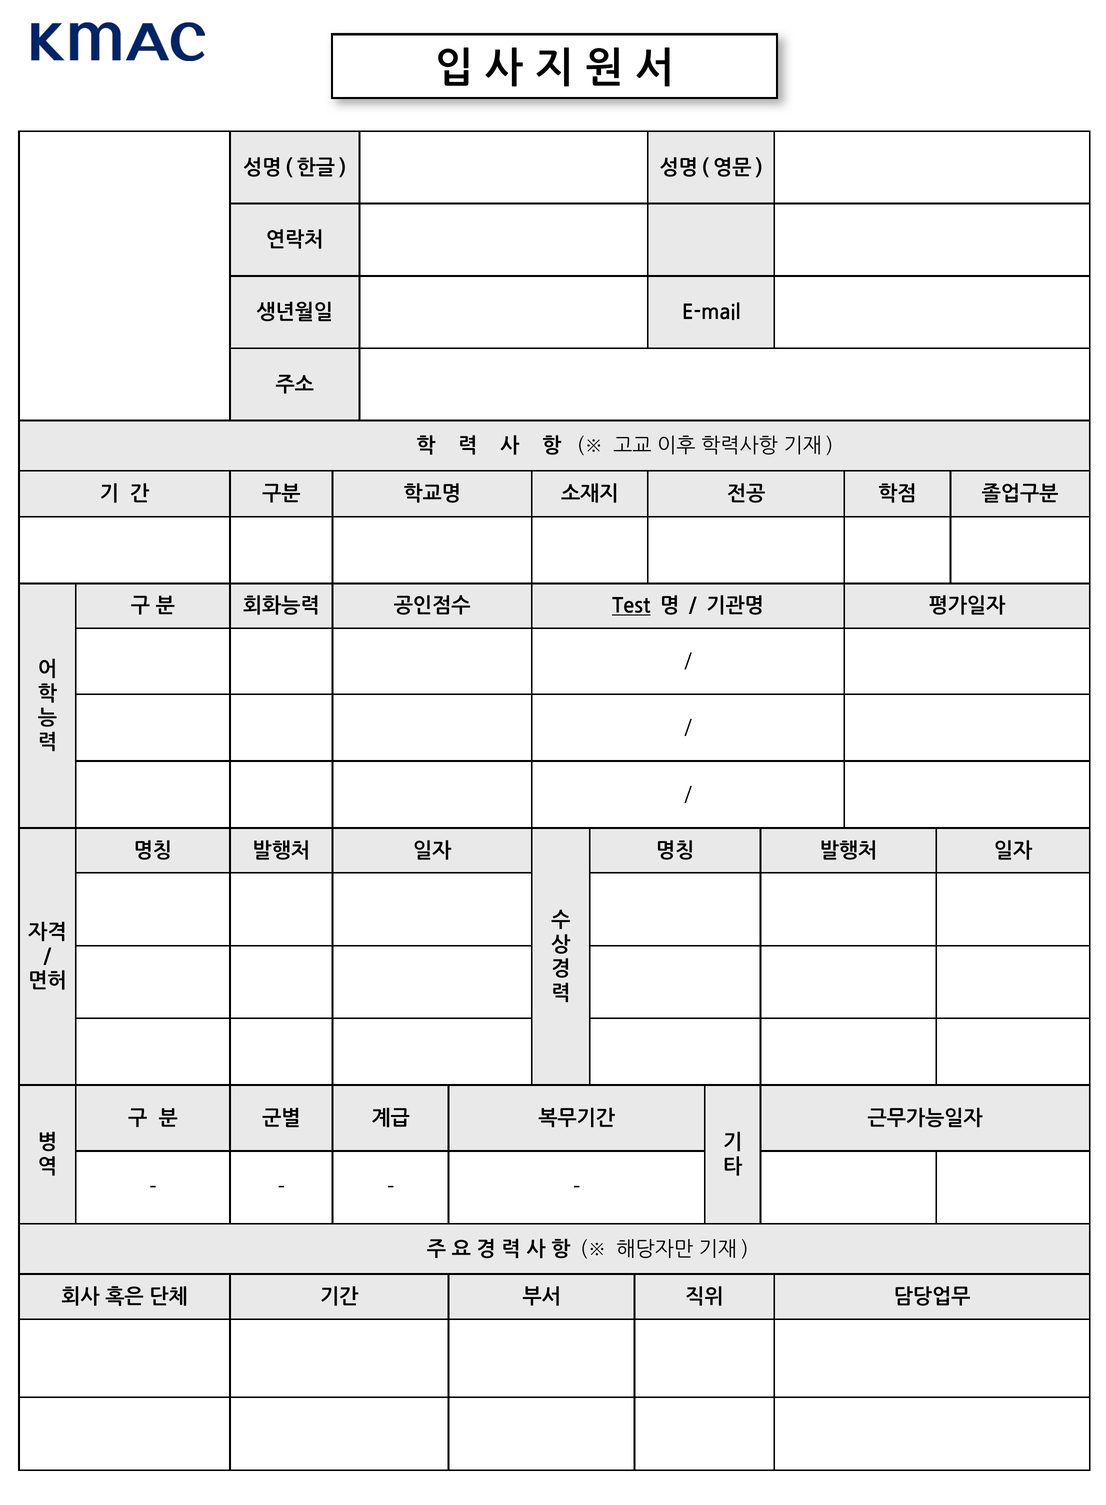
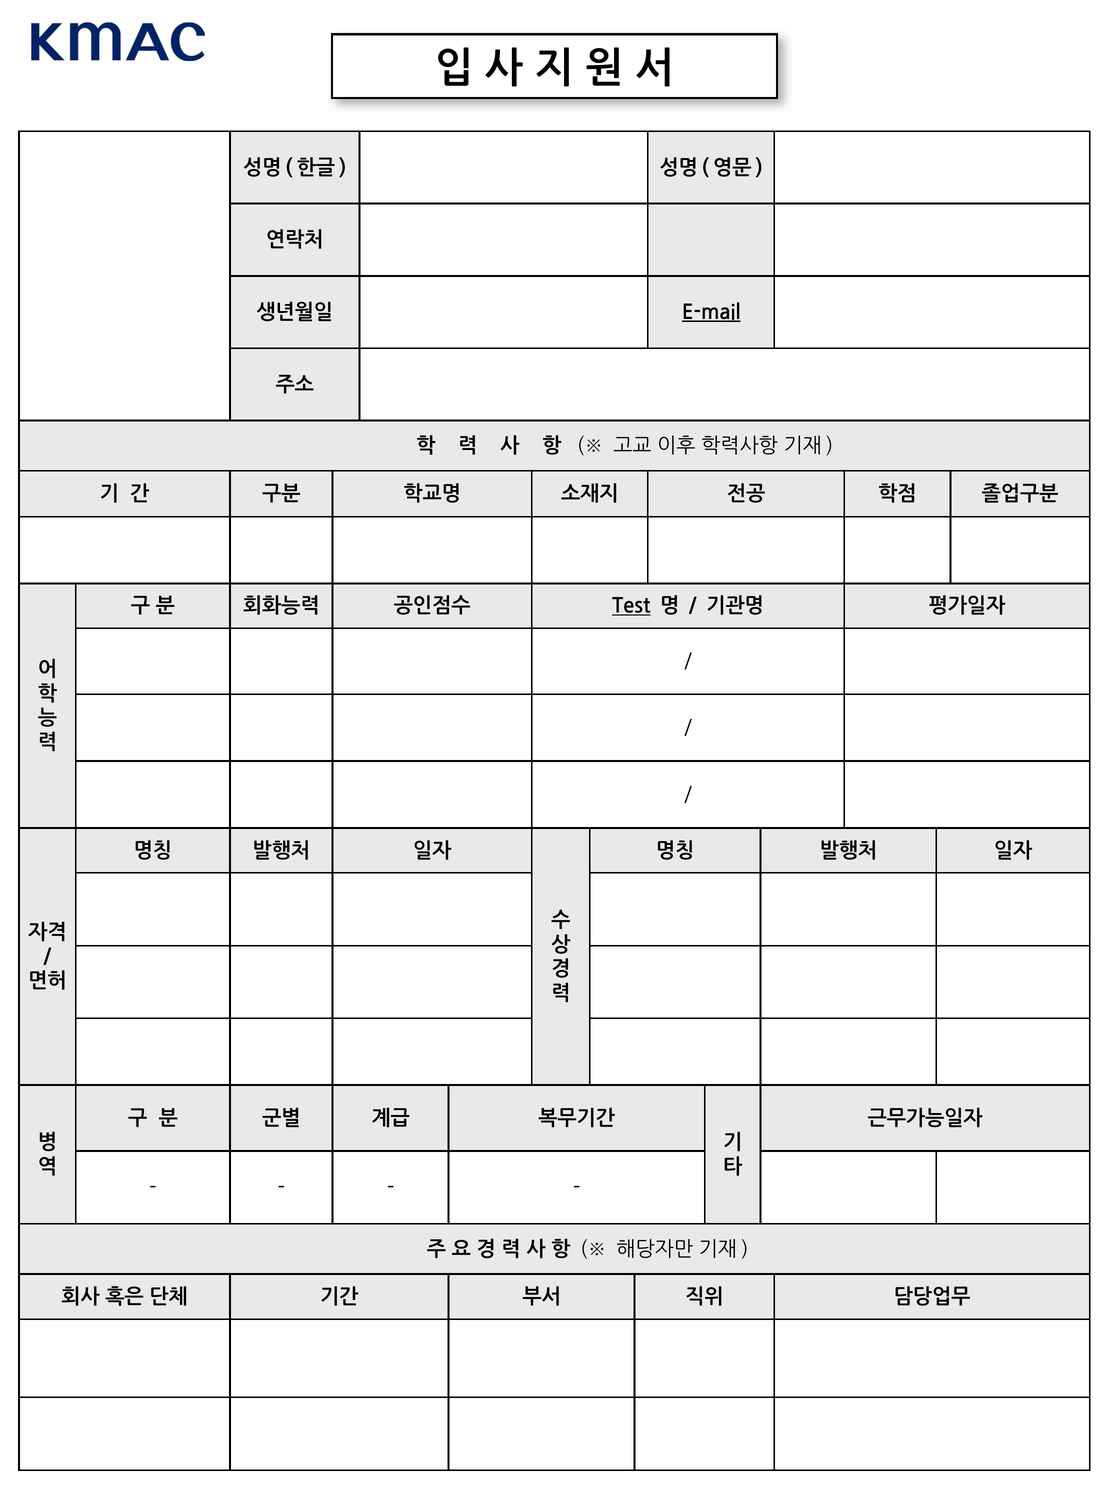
E-mail underline: none -> present (711, 312)
